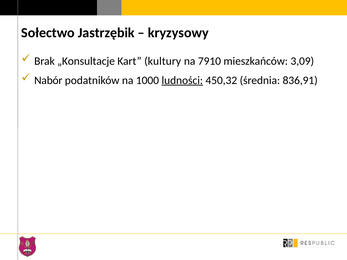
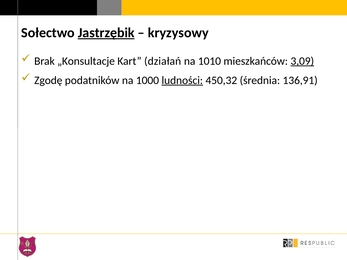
Jastrzębik underline: none -> present (106, 33)
kultury: kultury -> działań (163, 61)
7910: 7910 -> 1010 (209, 61)
3,09 underline: none -> present (302, 61)
Nabór: Nabór -> Zgodę (48, 80)
836,91: 836,91 -> 136,91 (300, 80)
